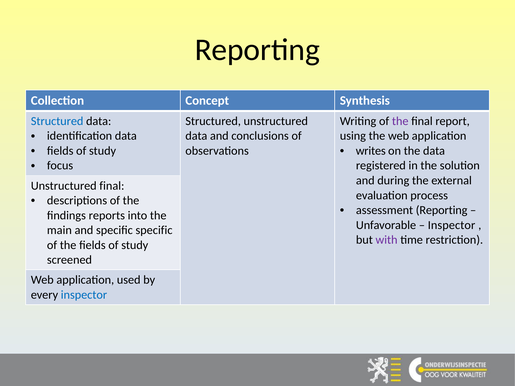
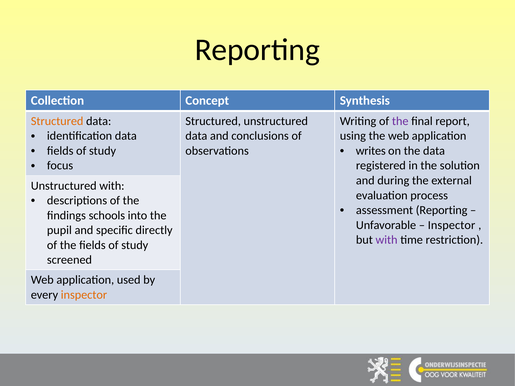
Structured colour: blue -> orange (57, 121)
Unstructured final: final -> with (112, 186)
reports: reports -> schools (107, 216)
main: main -> pupil (59, 230)
specific specific: specific -> directly (154, 230)
inspector colour: blue -> orange (84, 295)
